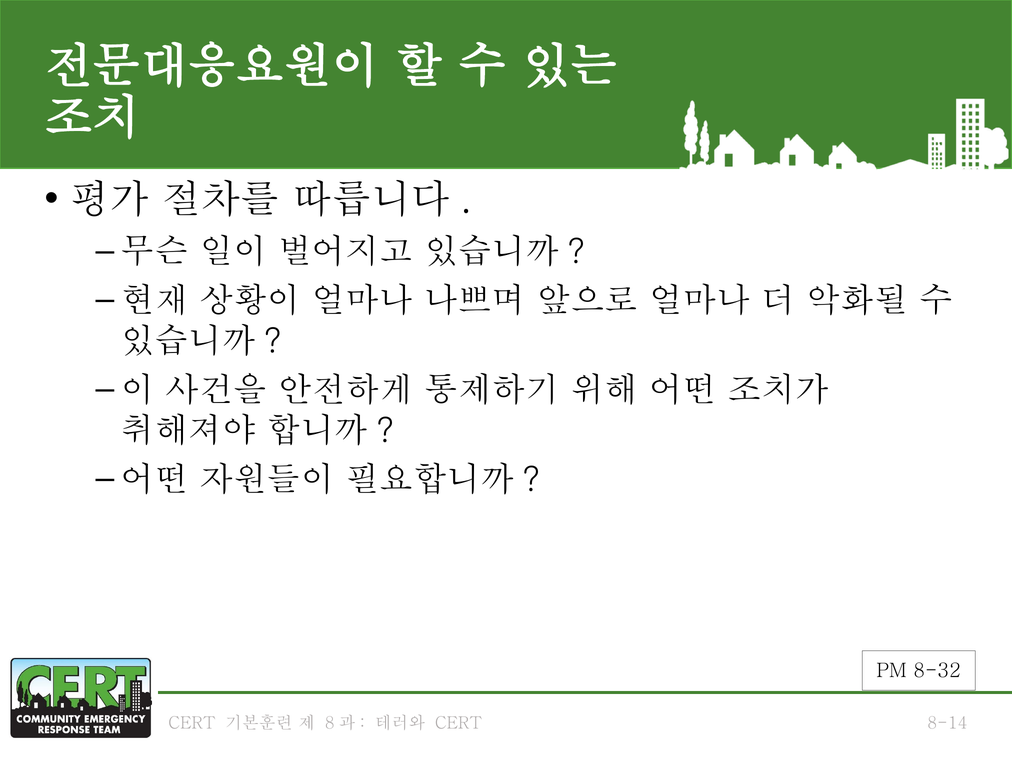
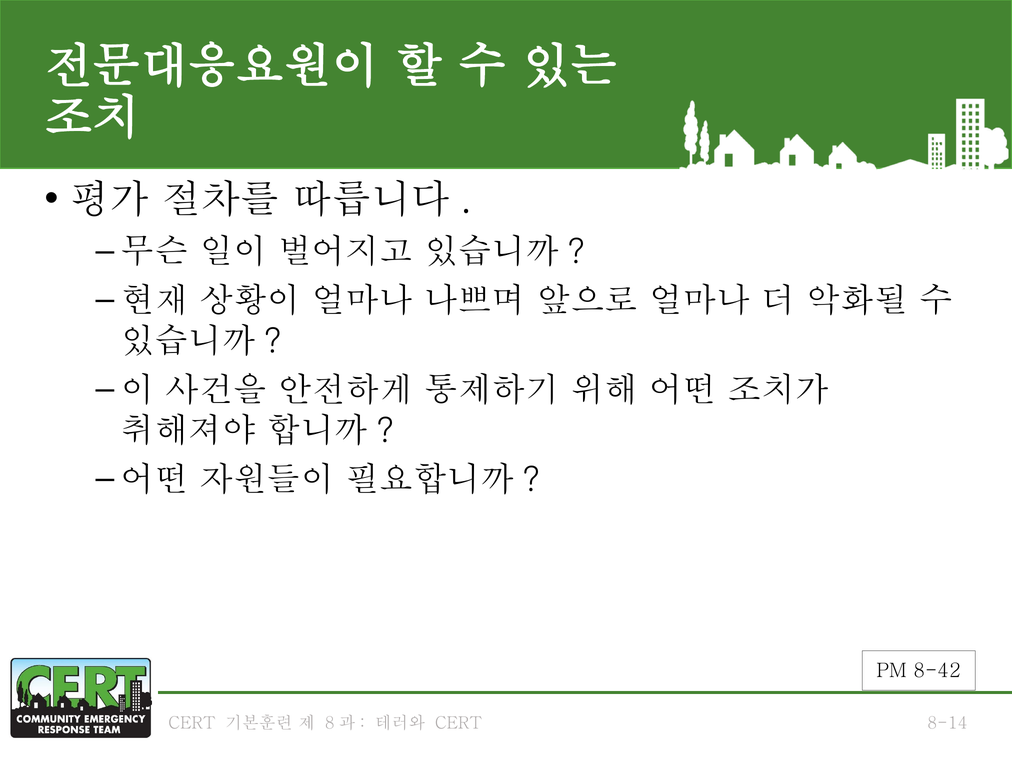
8-32: 8-32 -> 8-42 (937, 671)
